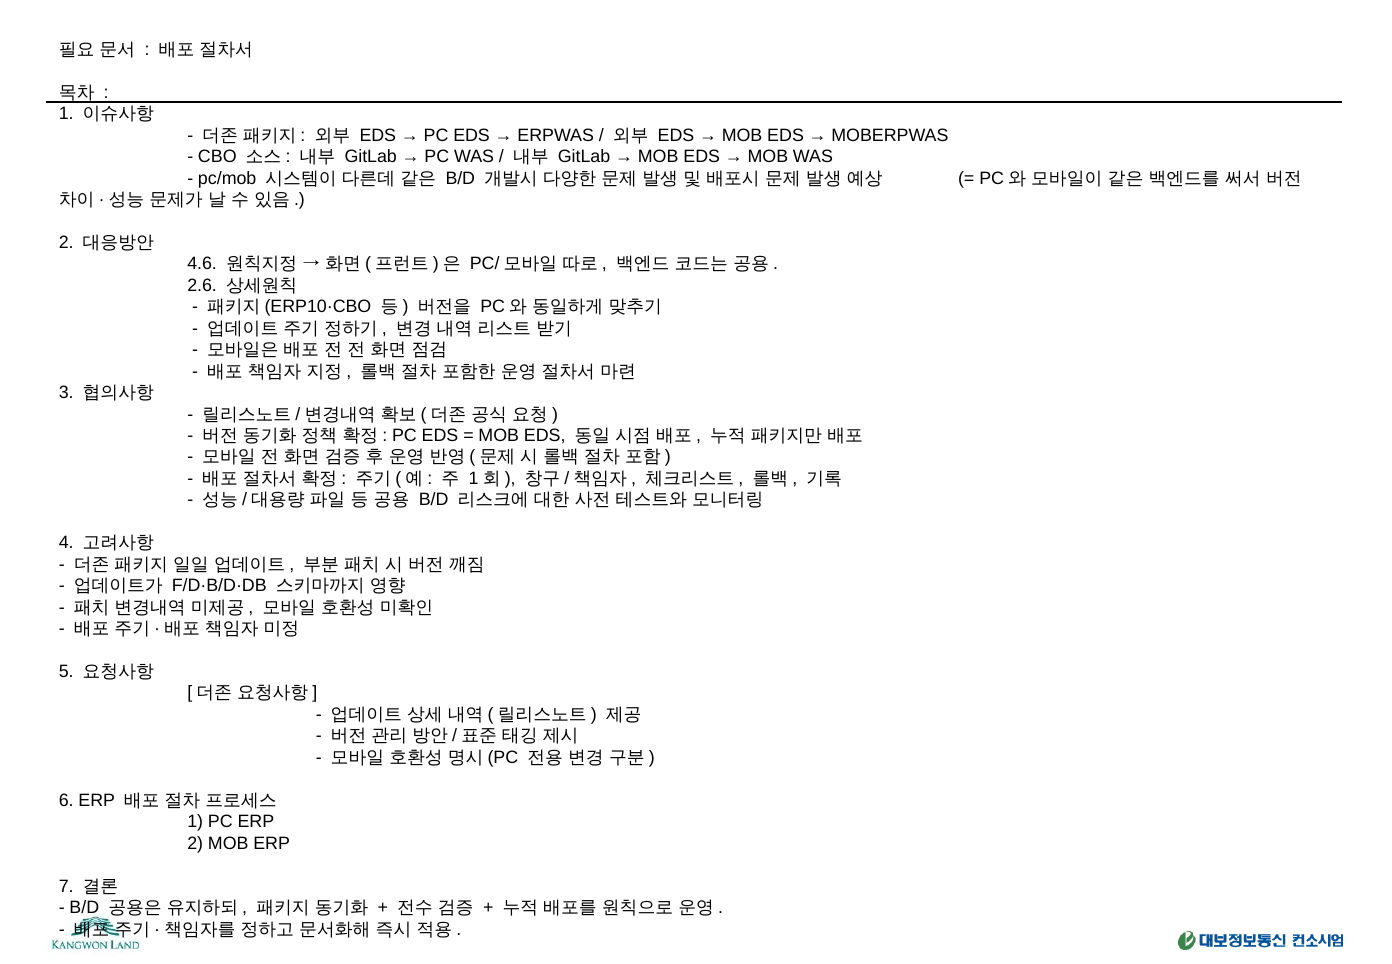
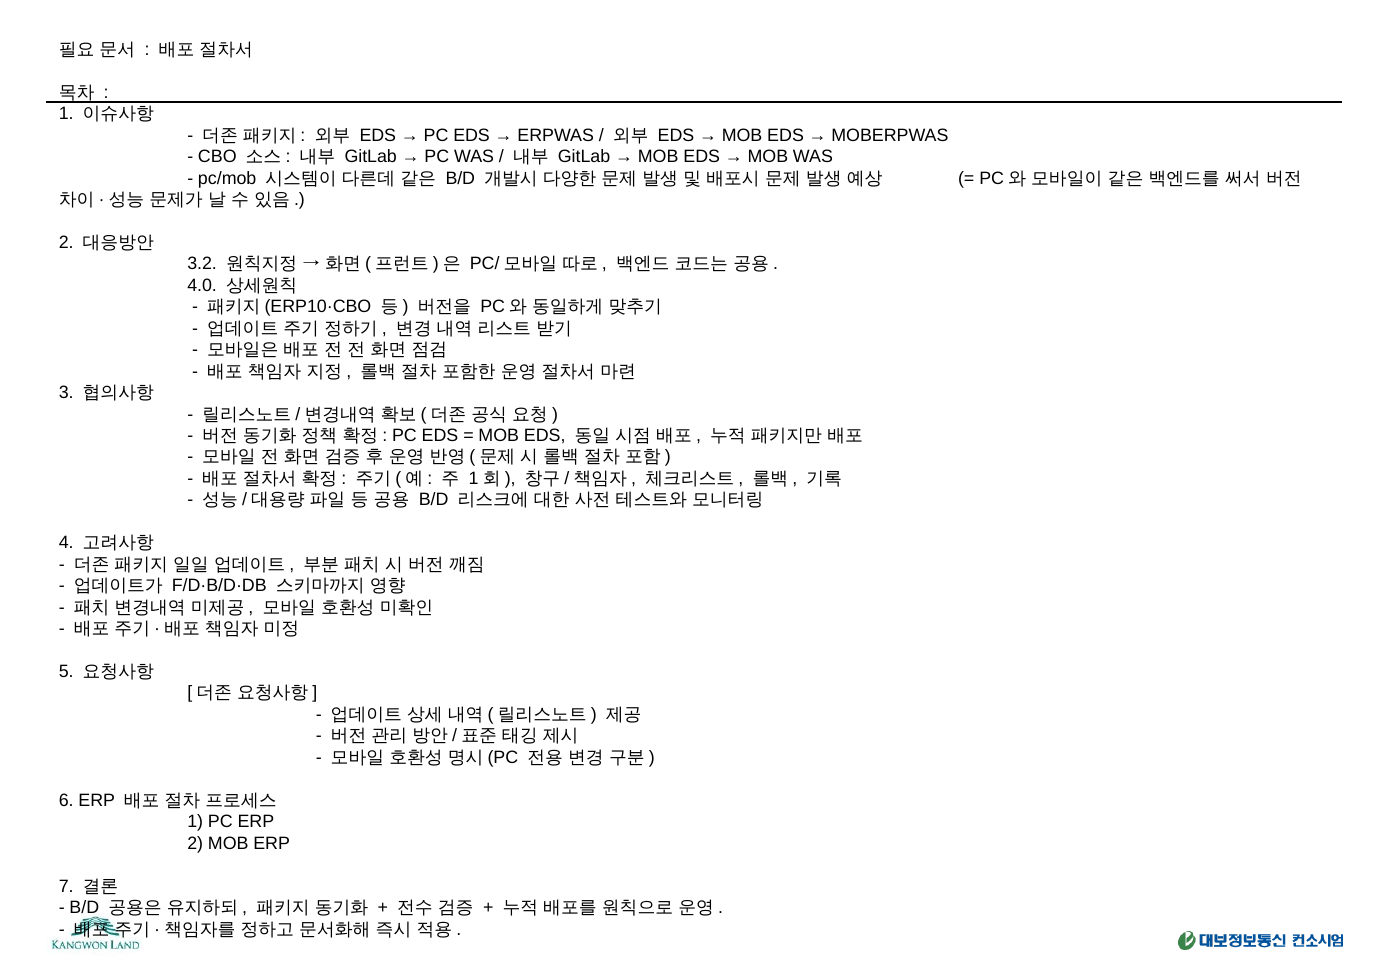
4.6: 4.6 -> 3.2 (202, 264)
2.6: 2.6 -> 4.0 (202, 285)
